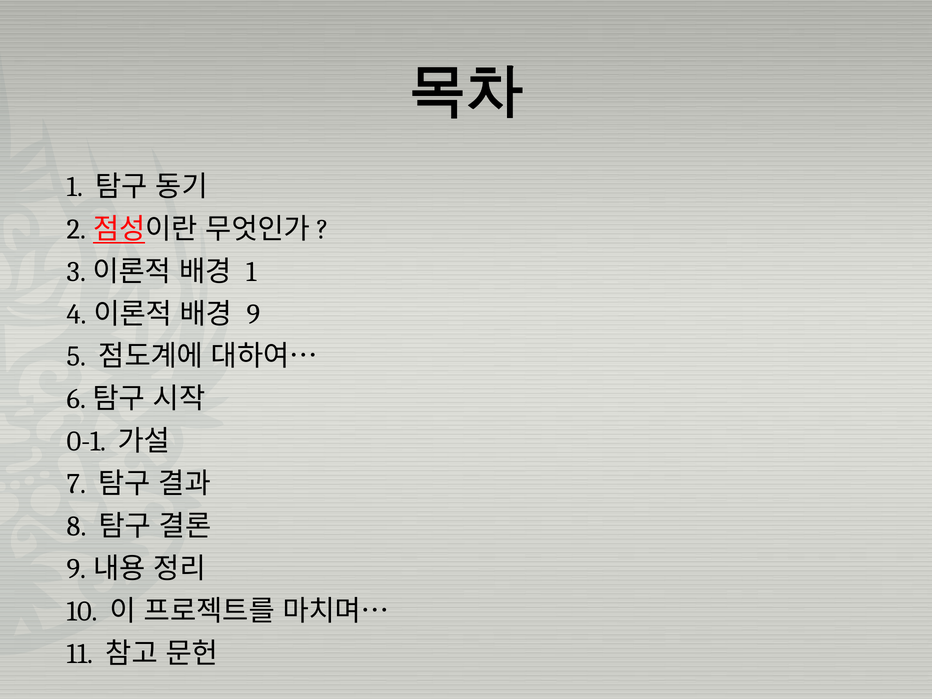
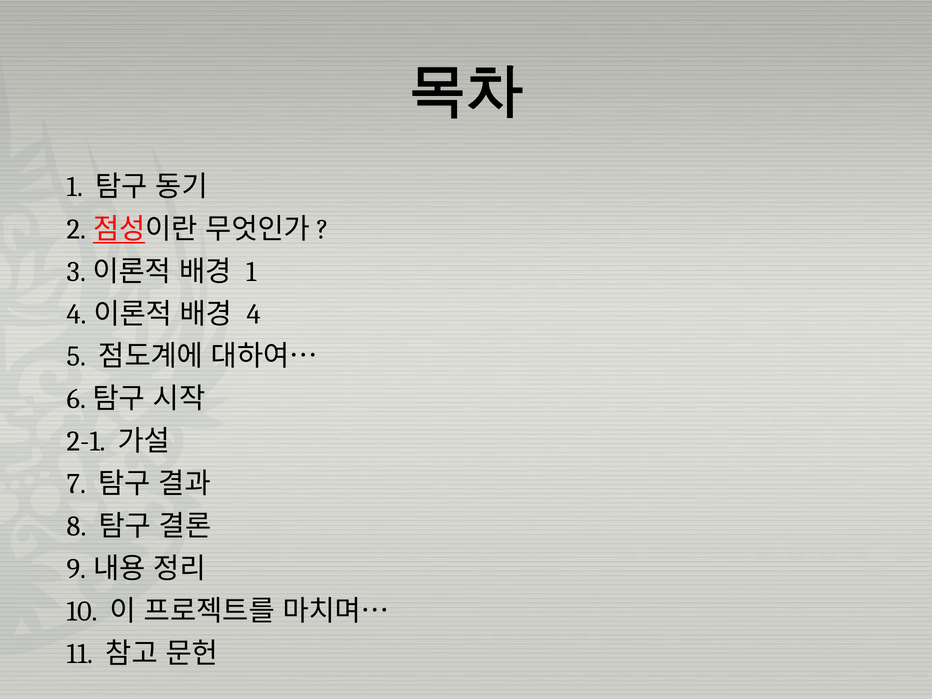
9: 9 -> 4 (254, 314)
0-1: 0-1 -> 2-1 (86, 441)
